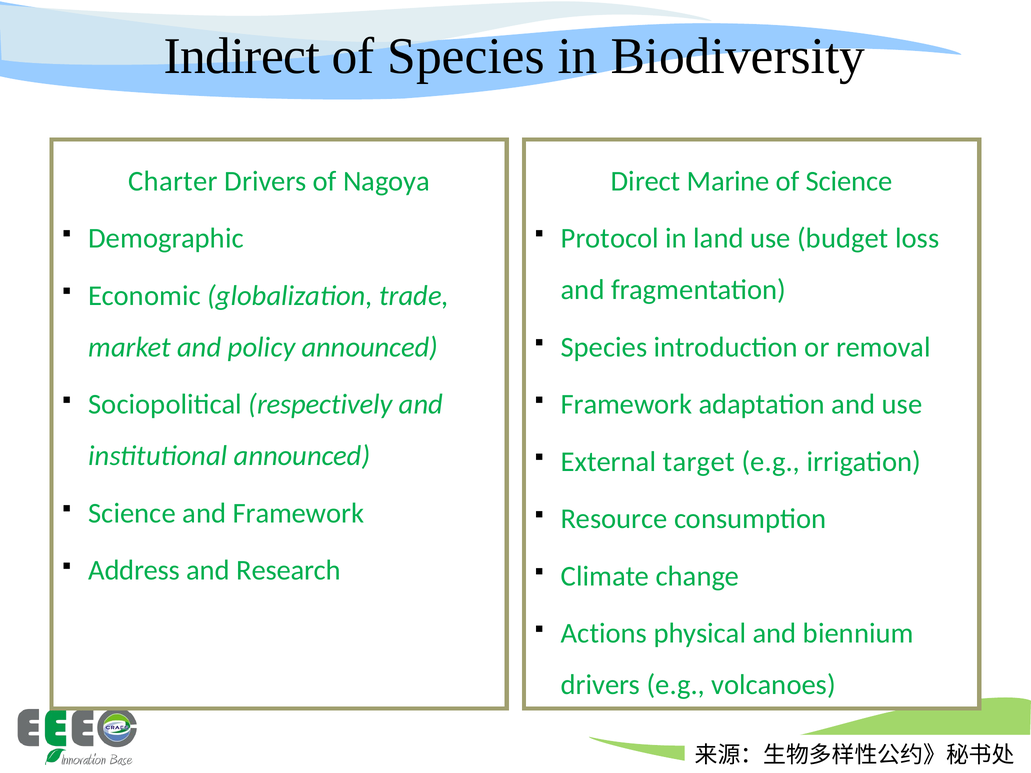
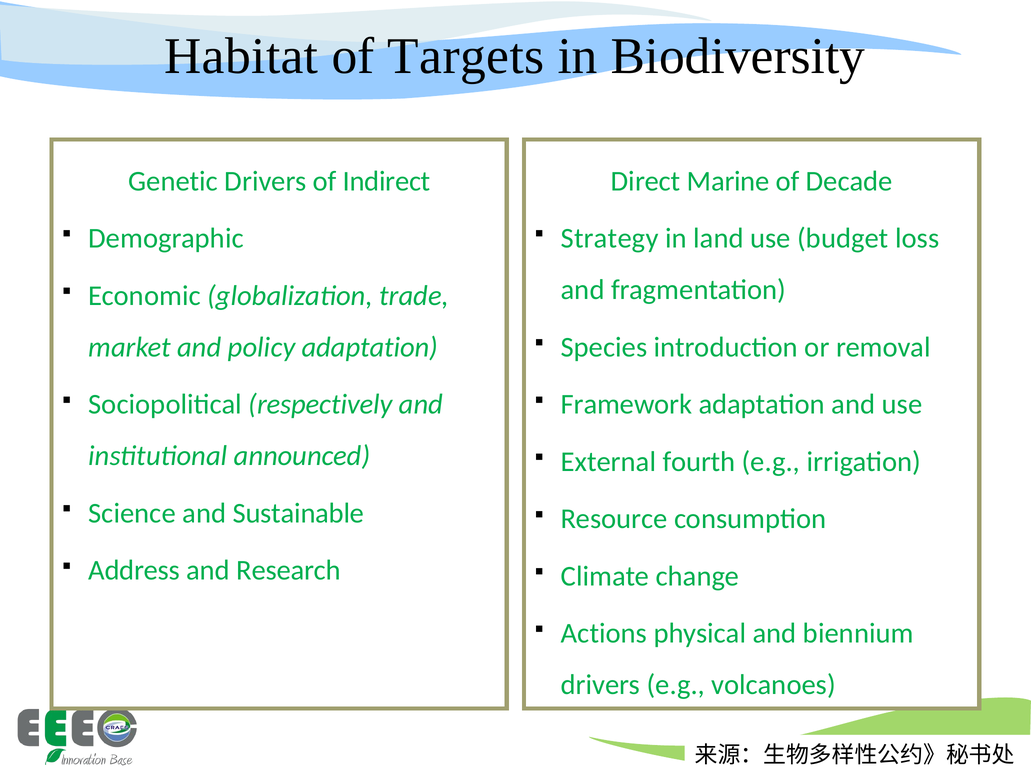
Indirect: Indirect -> Habitat (241, 56)
of Species: Species -> Targets (466, 56)
Charter: Charter -> Genetic (173, 181)
Nagoya: Nagoya -> Indirect (387, 181)
of Science: Science -> Decade (849, 181)
Protocol: Protocol -> Strategy (610, 238)
policy announced: announced -> adaptation (370, 347)
target: target -> fourth (699, 462)
and Framework: Framework -> Sustainable (298, 513)
